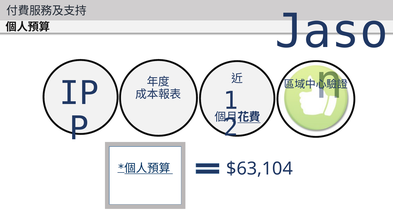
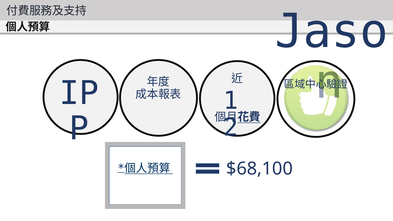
$63,104: $63,104 -> $68,100 (260, 169)
